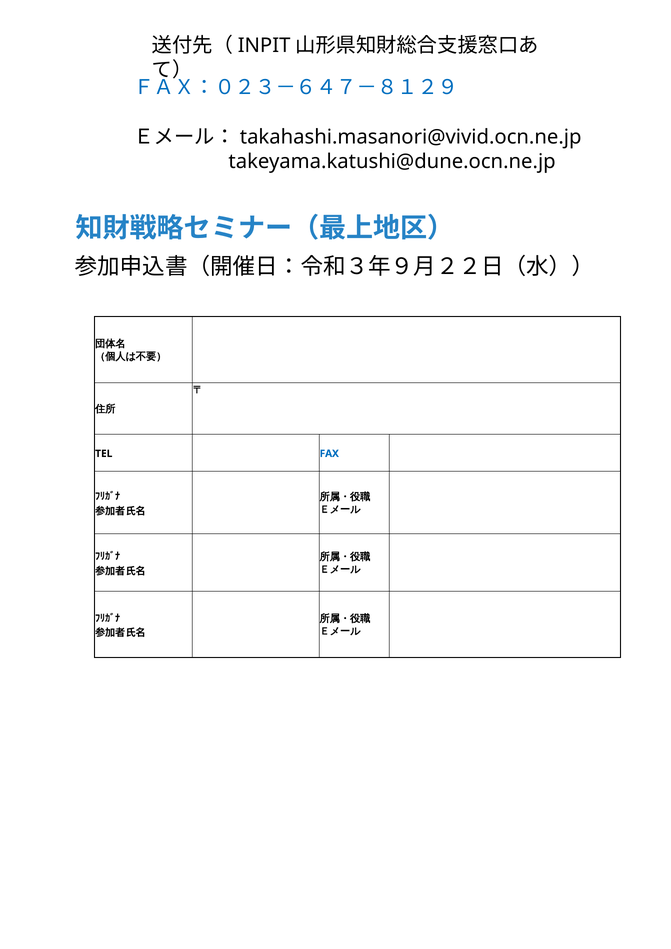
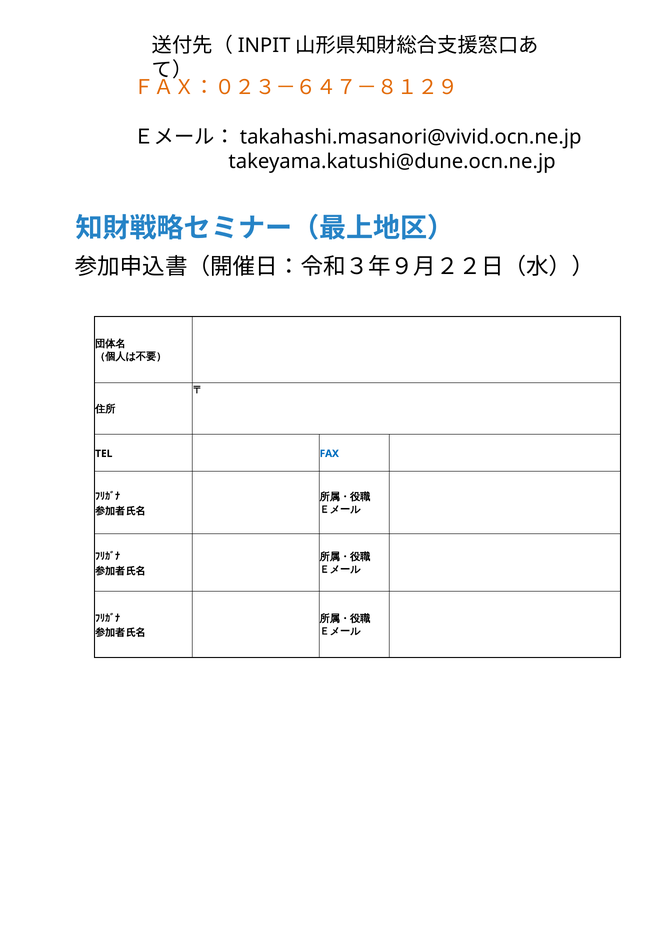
ＦＡＸ：０２３－６４７－８１２９ colour: blue -> orange (296, 87)
